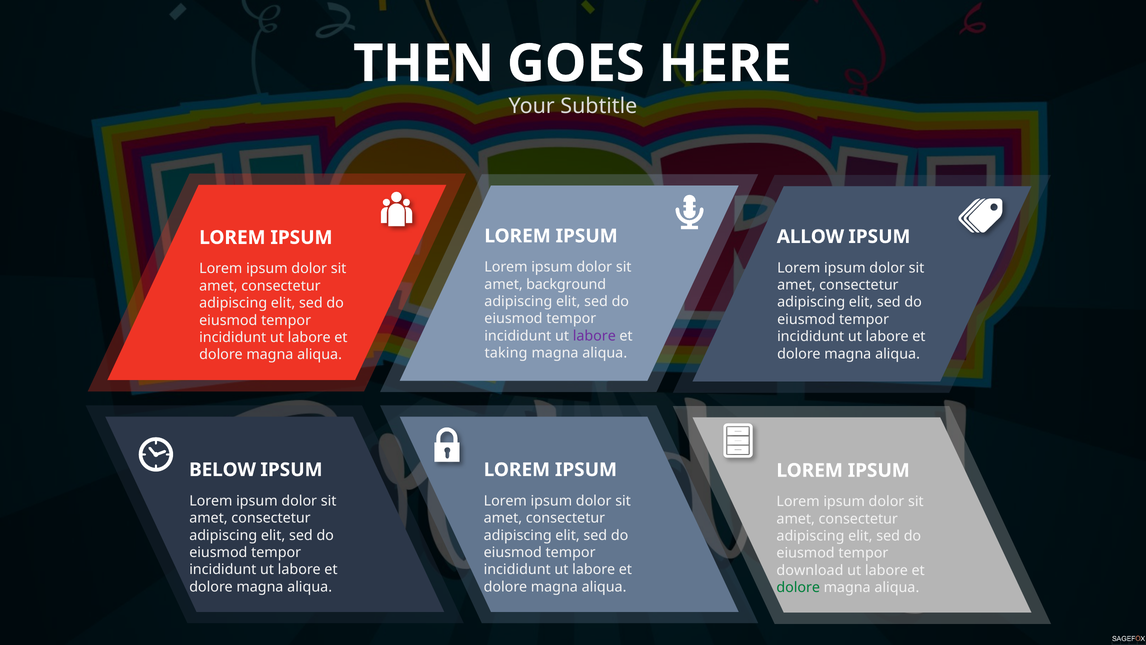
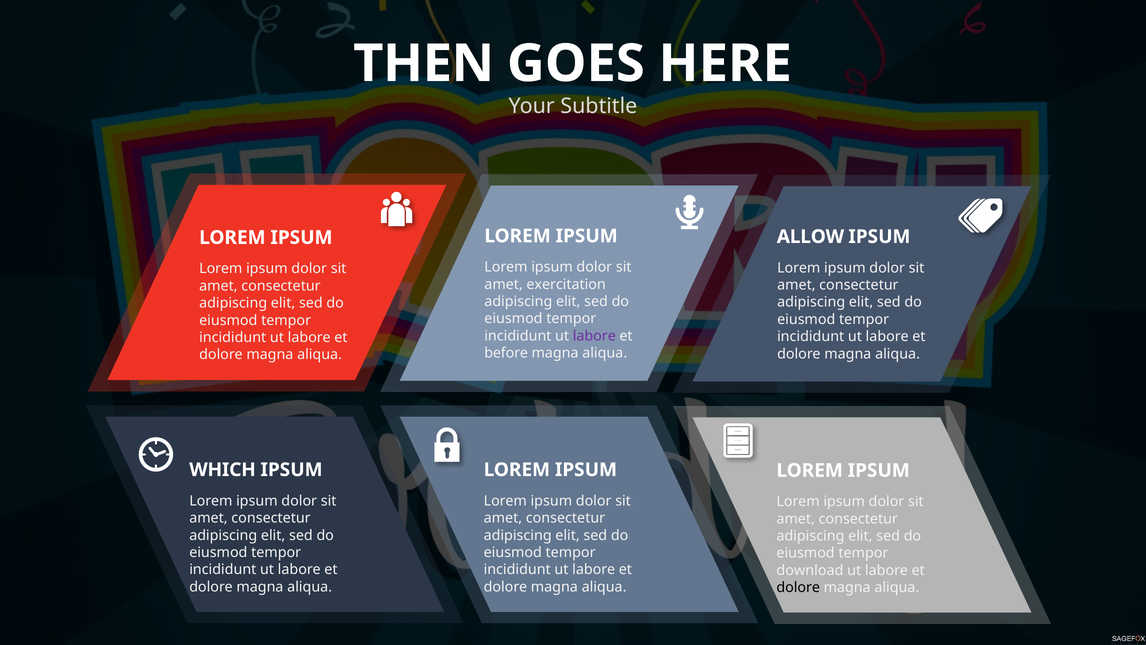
background: background -> exercitation (566, 284)
taking: taking -> before (506, 353)
BELOW: BELOW -> WHICH (223, 470)
dolore colour: green -> black (798, 587)
